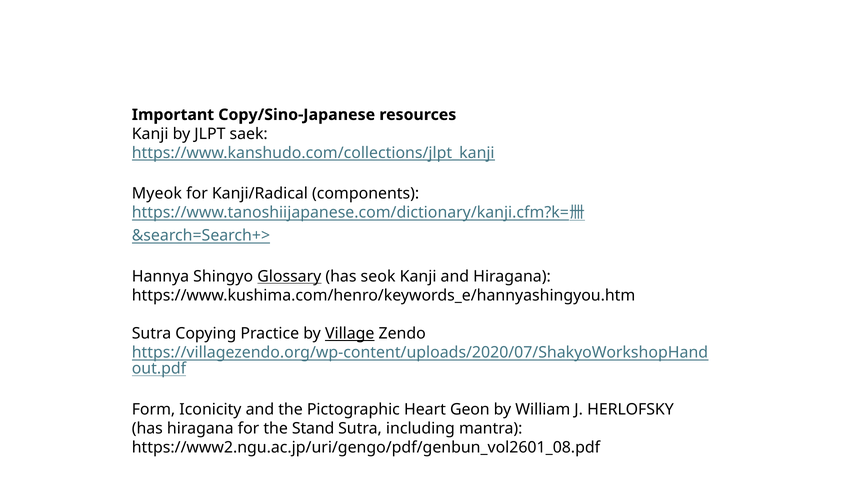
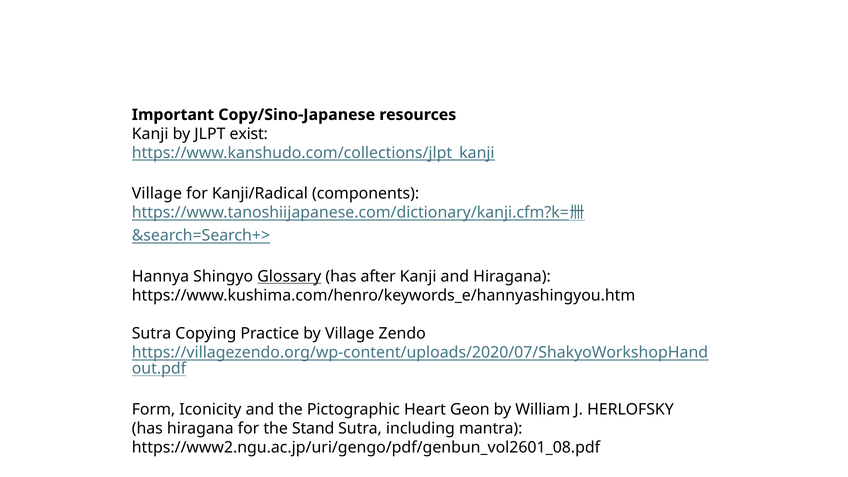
saek: saek -> exist (249, 134)
Myeok: Myeok -> Village (157, 194)
seok: seok -> after (378, 276)
Village underline: present -> none (350, 334)
